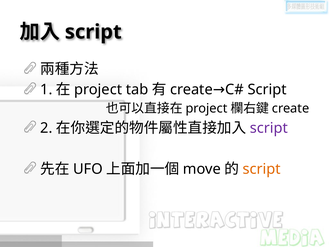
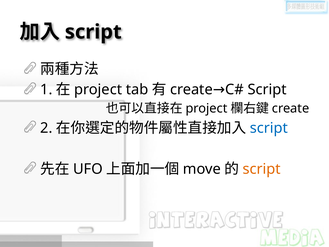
script colour: purple -> blue (269, 128)
